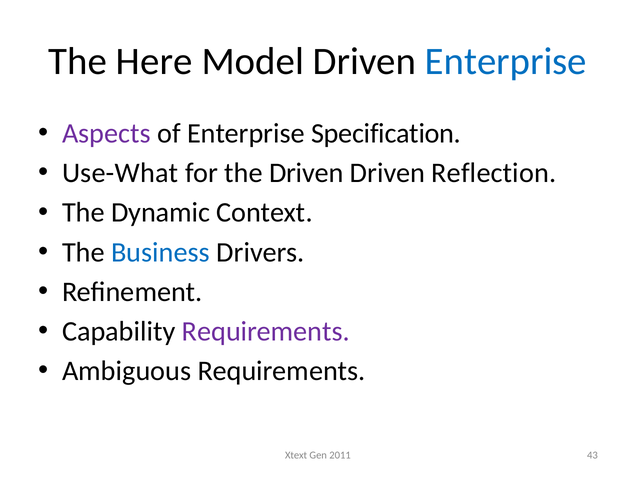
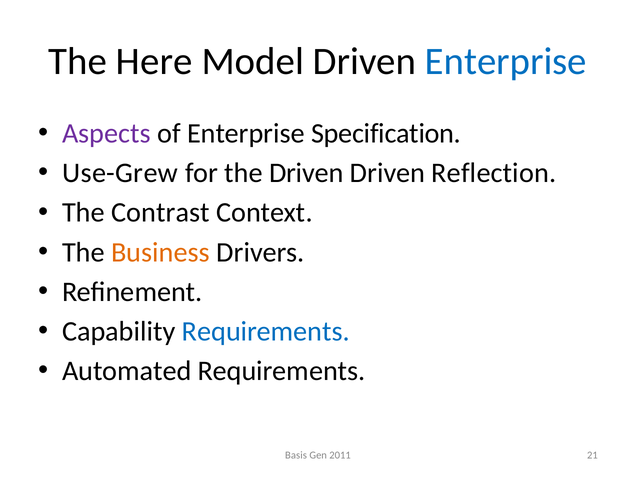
Use-What: Use-What -> Use-Grew (120, 173)
Dynamic: Dynamic -> Contrast (160, 213)
Business colour: blue -> orange (160, 252)
Requirements colour: purple -> blue (266, 332)
Ambiguous: Ambiguous -> Automated (127, 371)
Xtext: Xtext -> Basis (296, 455)
43: 43 -> 21 (592, 455)
